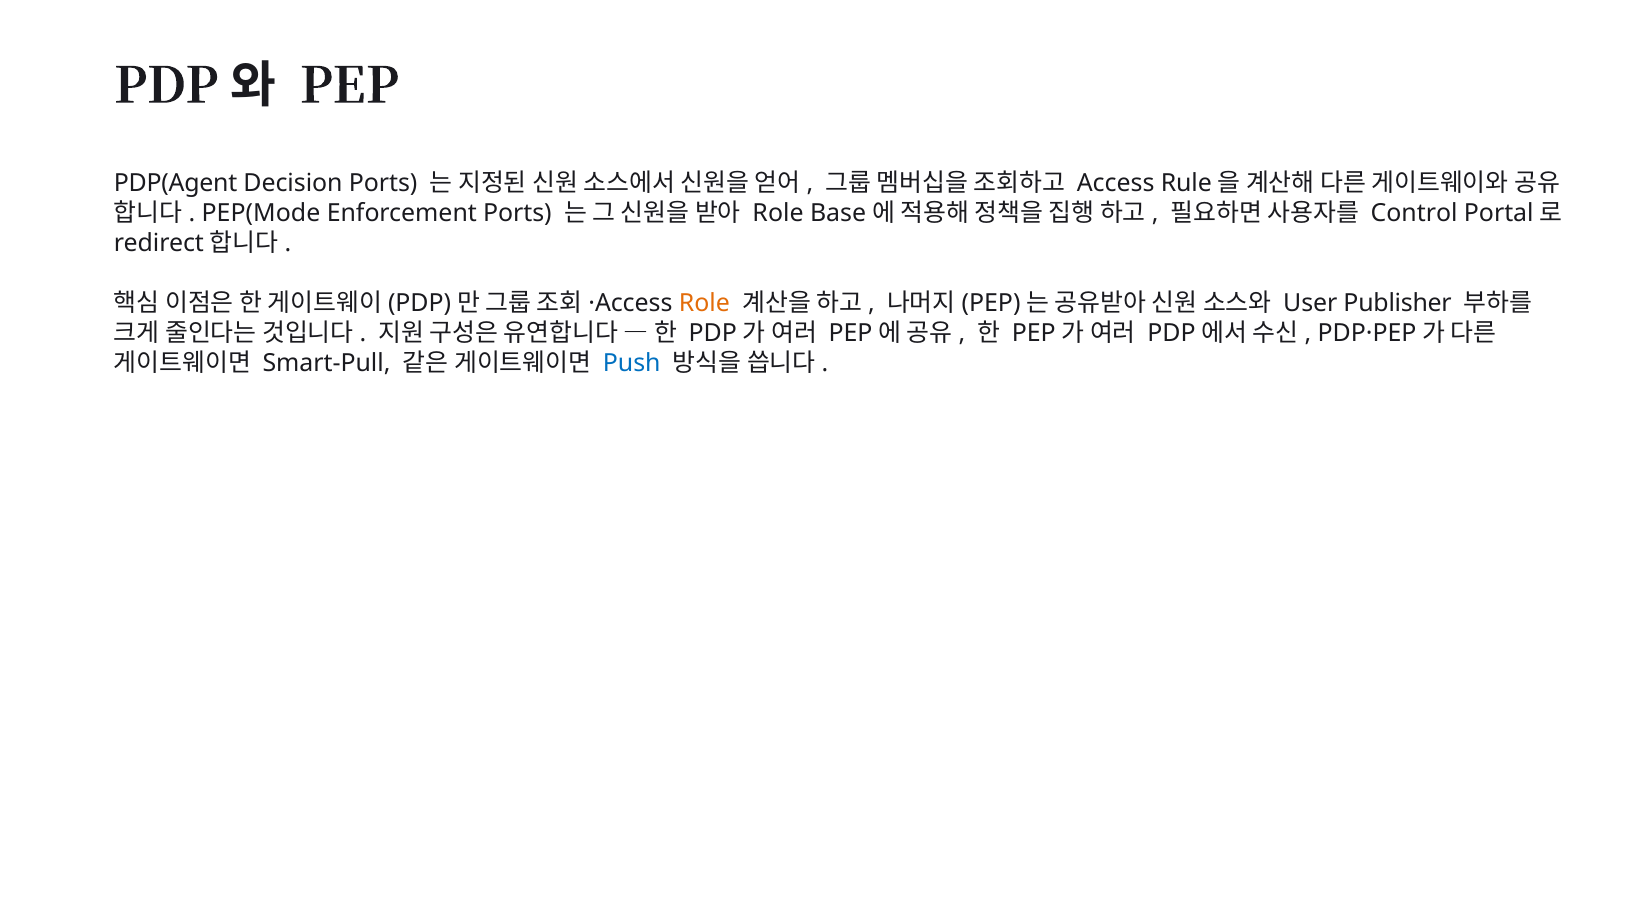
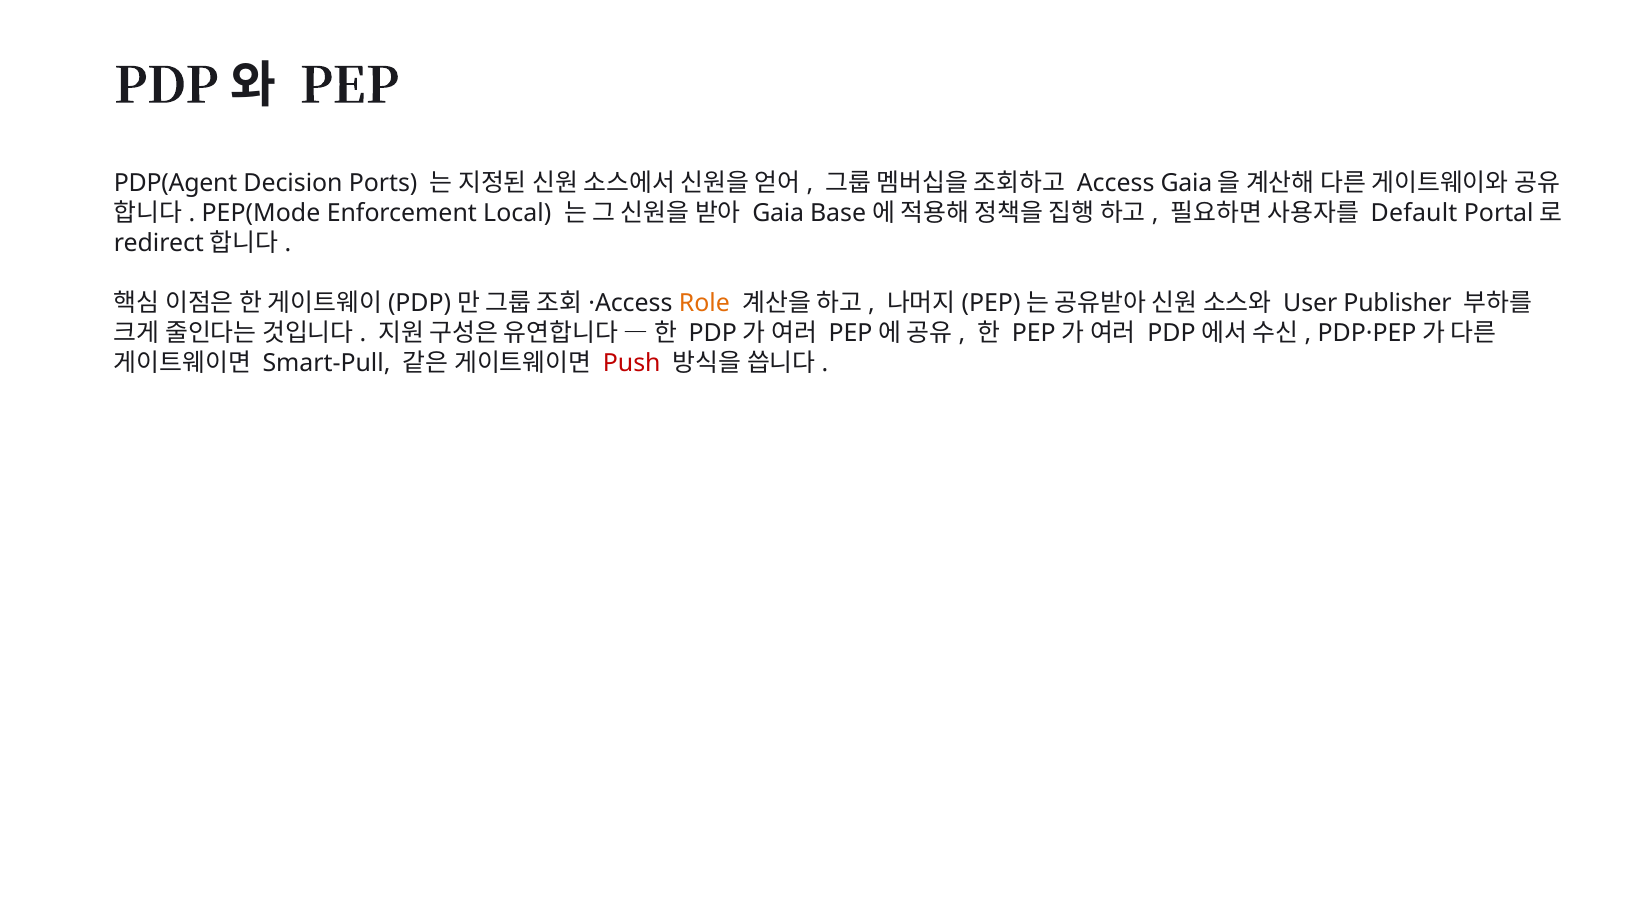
Access Rule: Rule -> Gaia (1186, 184)
Enforcement Ports: Ports -> Local (517, 214)
Role: Role -> Gaia (778, 214)
Control: Control -> Default (1414, 214)
Push colour: blue -> red (632, 363)
